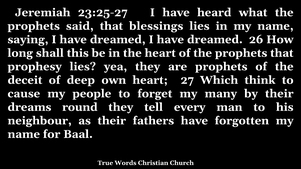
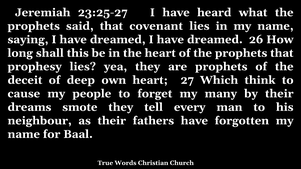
blessings: blessings -> covenant (156, 26)
round: round -> smote (80, 107)
